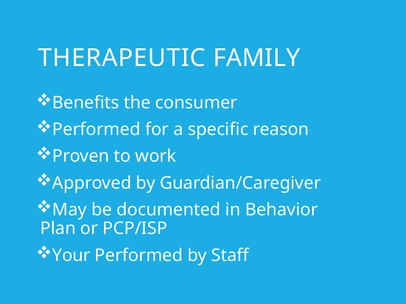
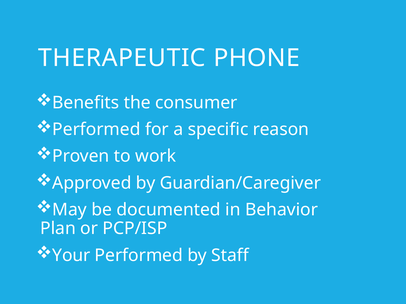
FAMILY: FAMILY -> PHONE (257, 58)
